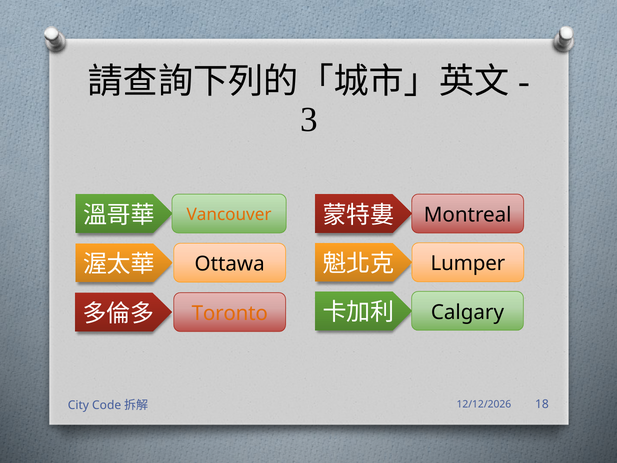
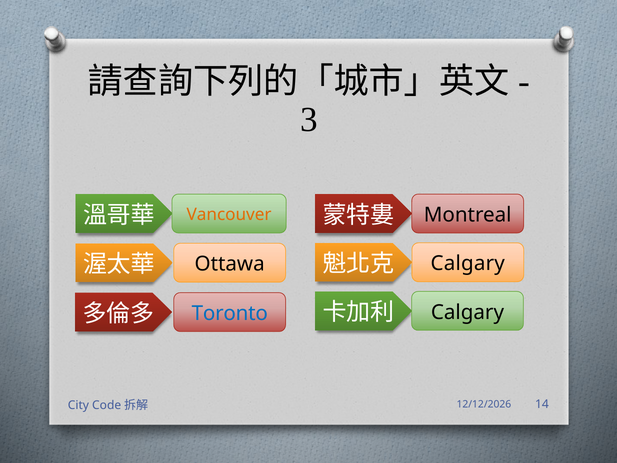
Lumper: Lumper -> Calgary (468, 264)
Toronto colour: orange -> blue (230, 313)
18: 18 -> 14 (542, 404)
